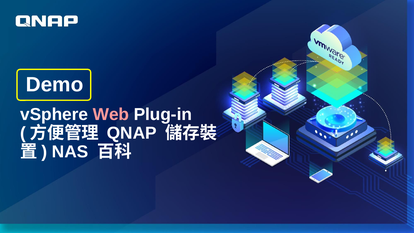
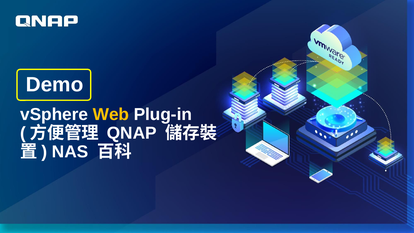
Web colour: pink -> yellow (111, 114)
